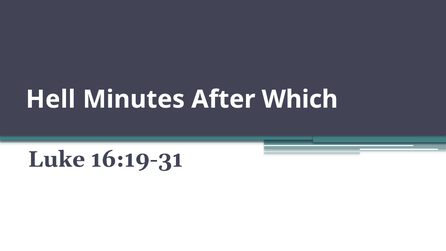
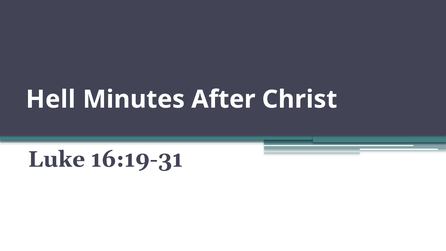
Which: Which -> Christ (300, 99)
